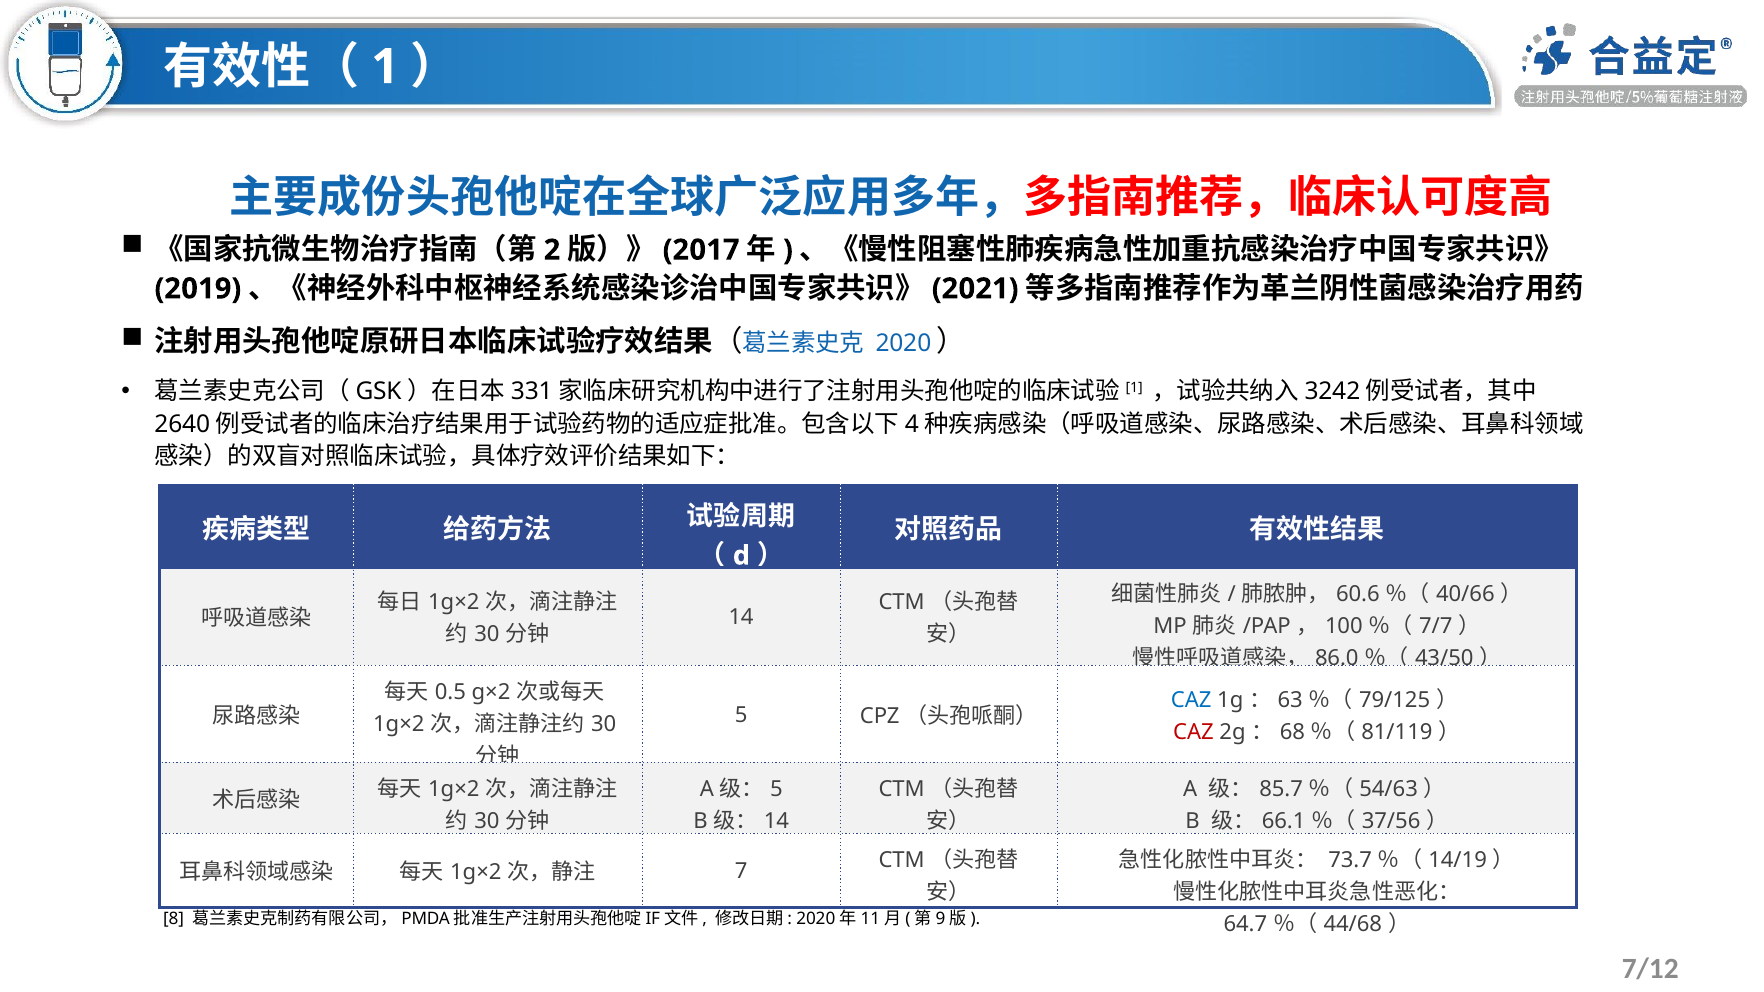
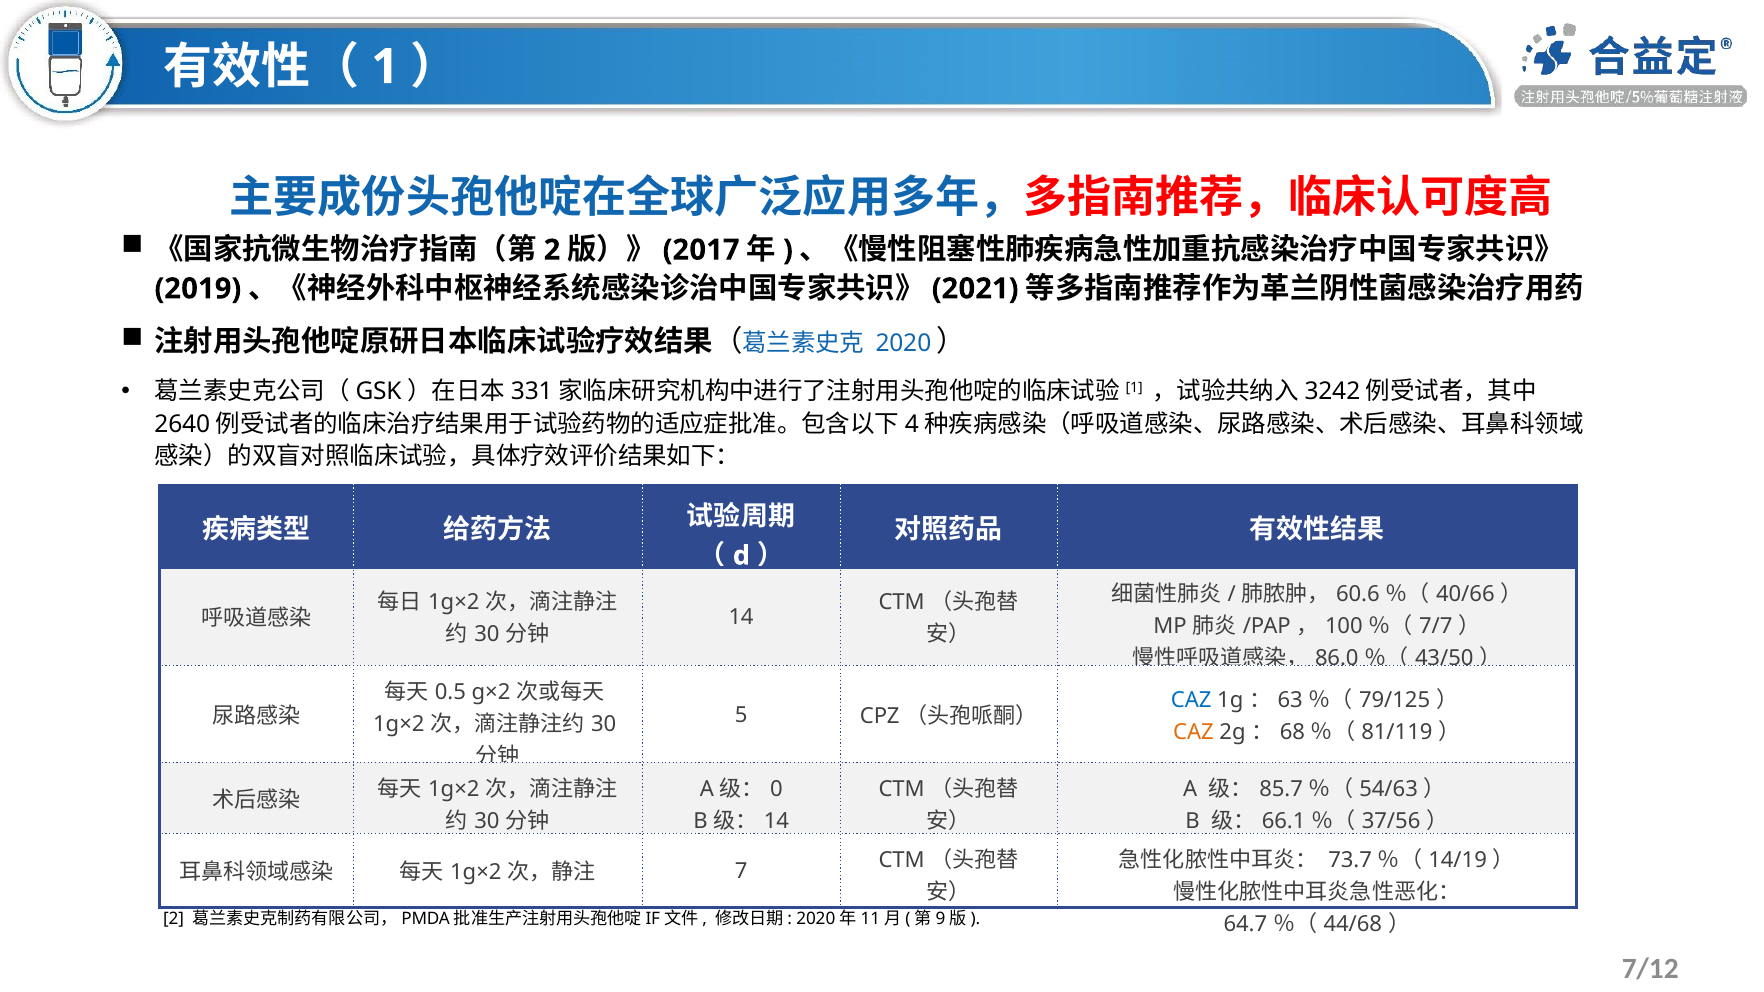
CAZ colour: red -> orange (1194, 732)
5: 5 -> 0 (776, 789)
8: 8 -> 2 (174, 919)
